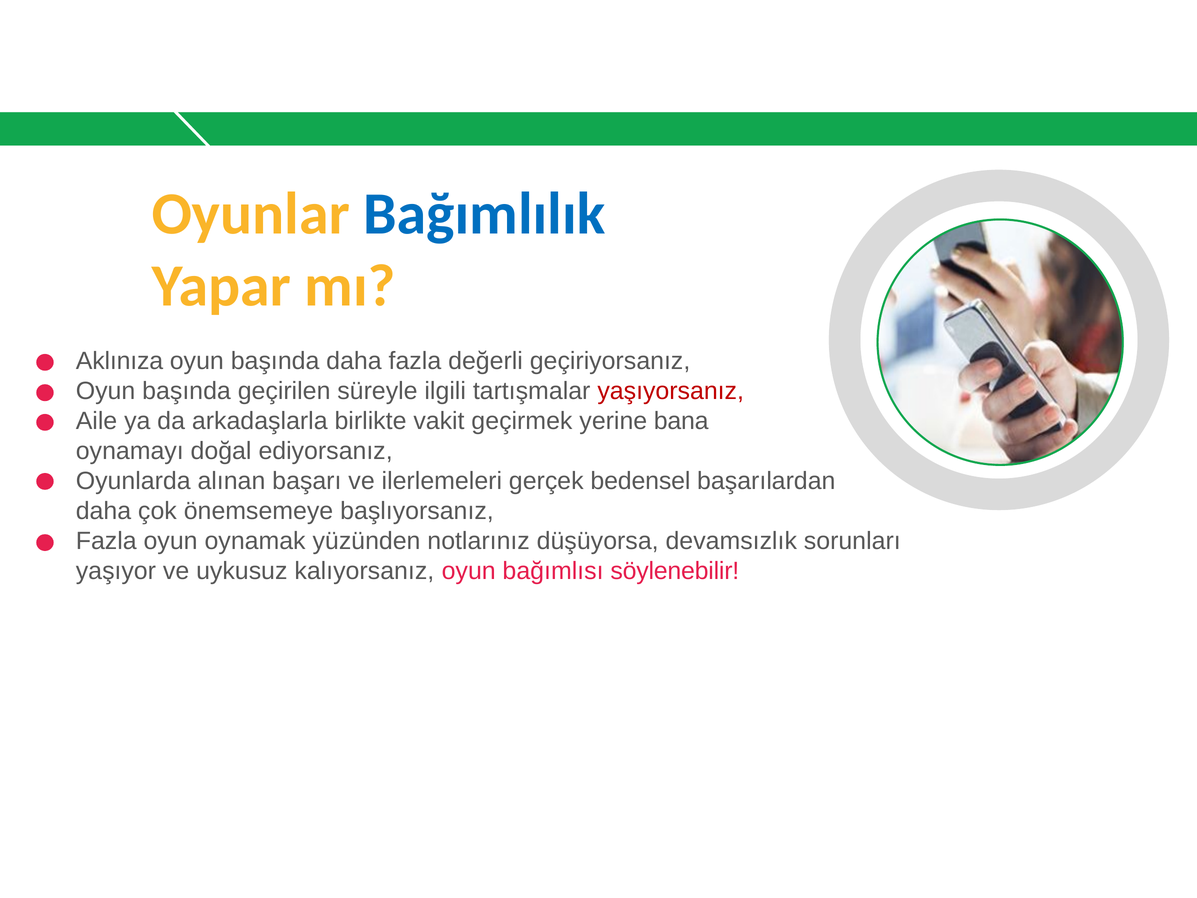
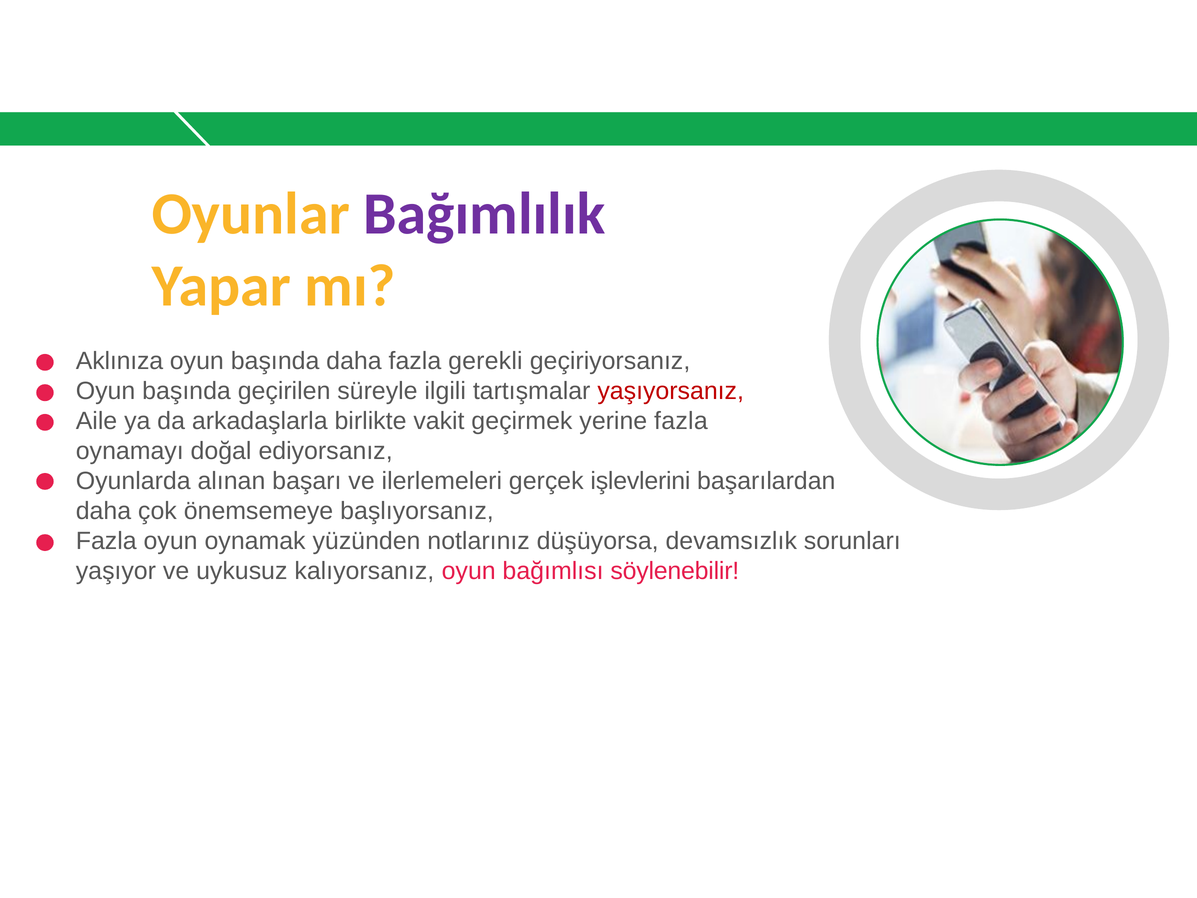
Bağımlılık colour: blue -> purple (484, 214)
değerli: değerli -> gerekli (485, 361)
yerine bana: bana -> fazla (681, 421)
bedensel: bedensel -> işlevlerini (640, 481)
